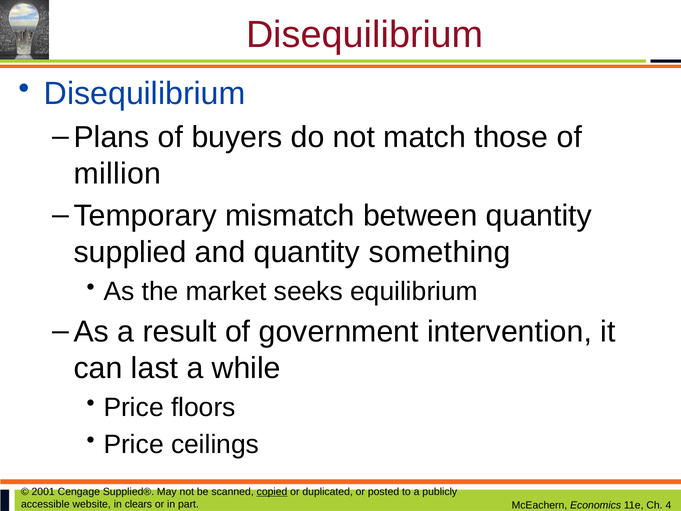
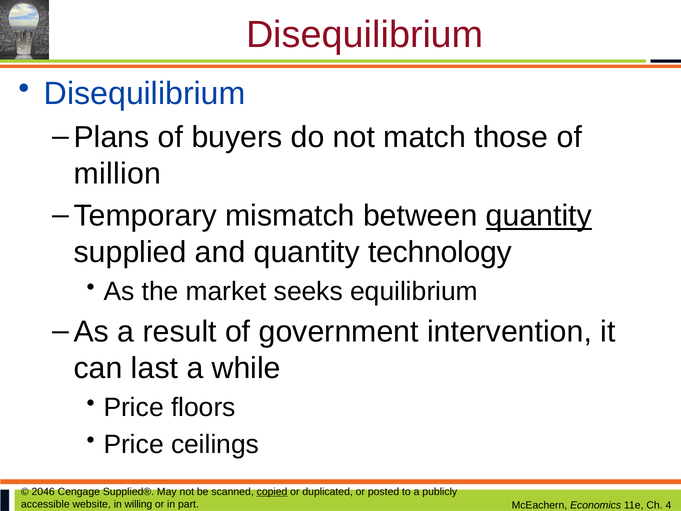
quantity underline: none -> present (539, 216)
something: something -> technology (440, 252)
2001: 2001 -> 2046 (43, 492)
clears: clears -> willing (138, 504)
